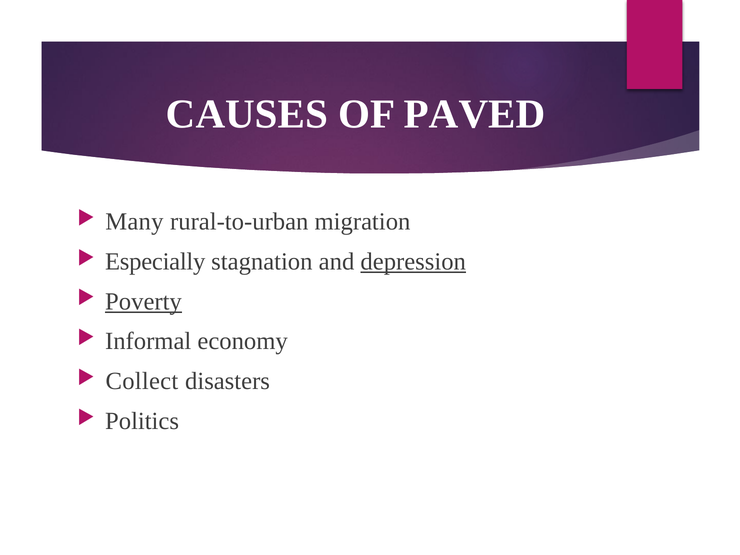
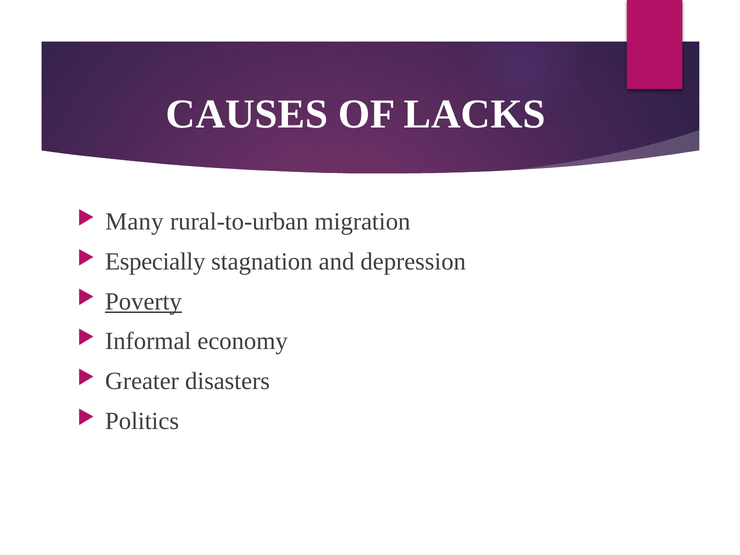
PAVED: PAVED -> LACKS (475, 114)
depression underline: present -> none (413, 262)
Collect: Collect -> Greater (142, 381)
